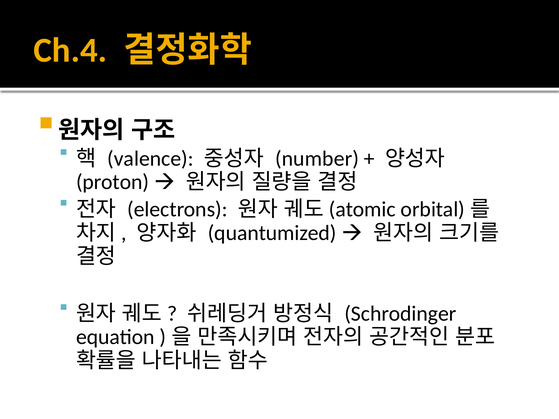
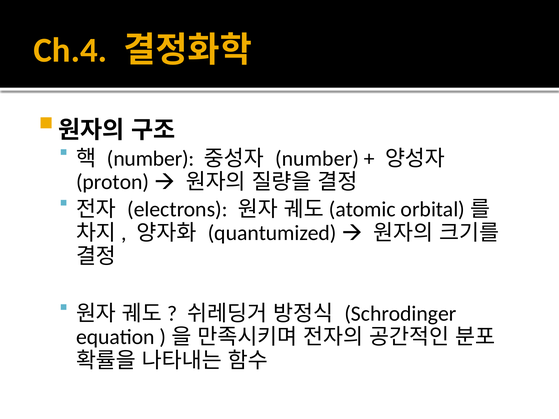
valence: valence -> number (151, 159)
